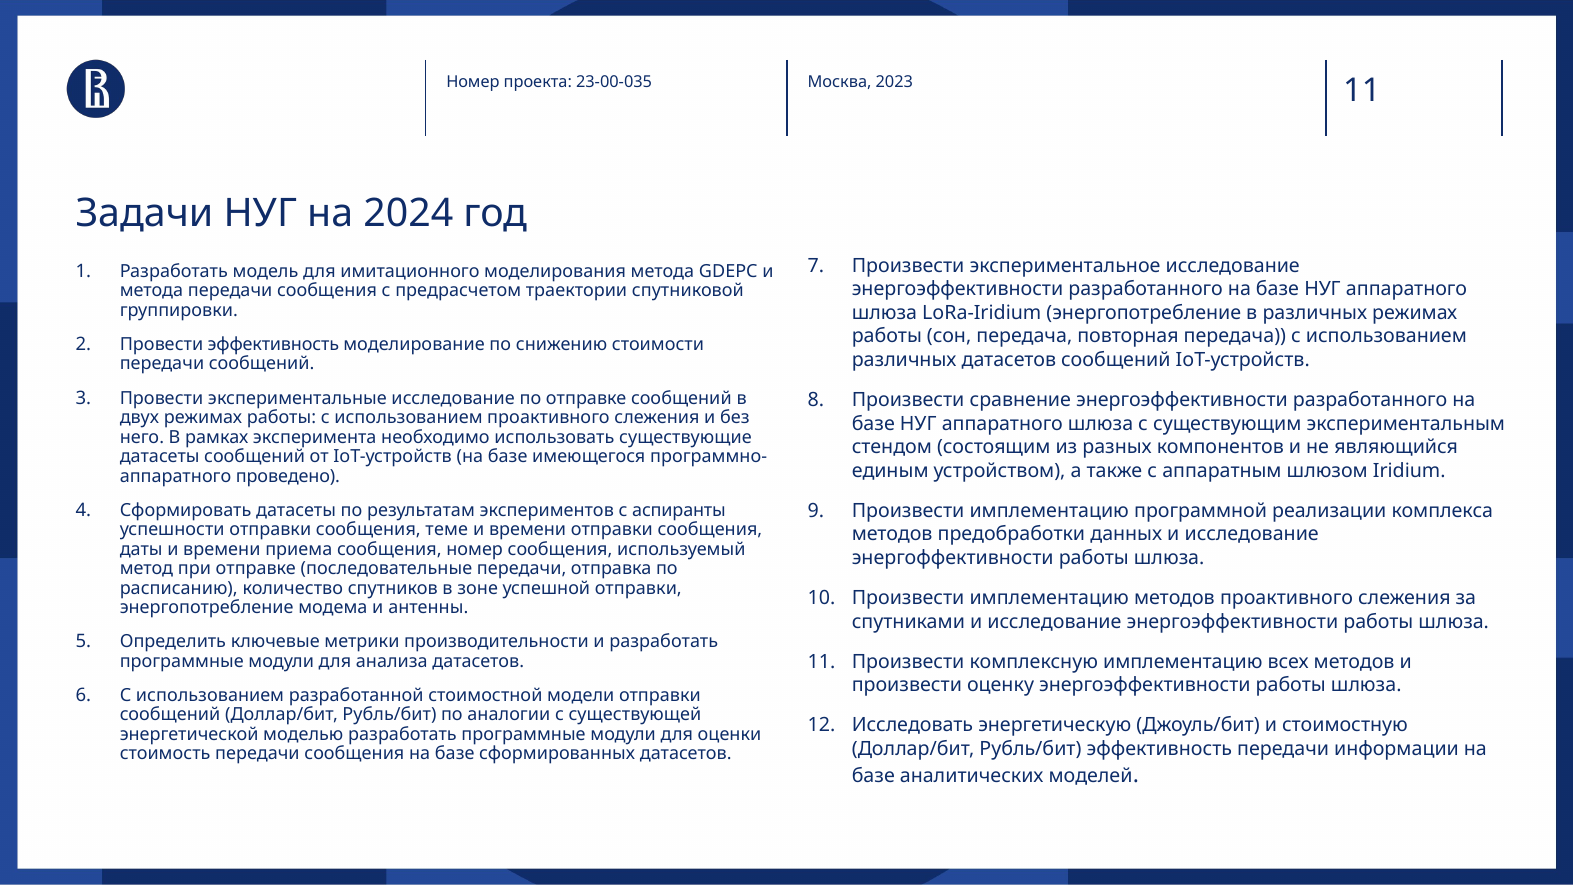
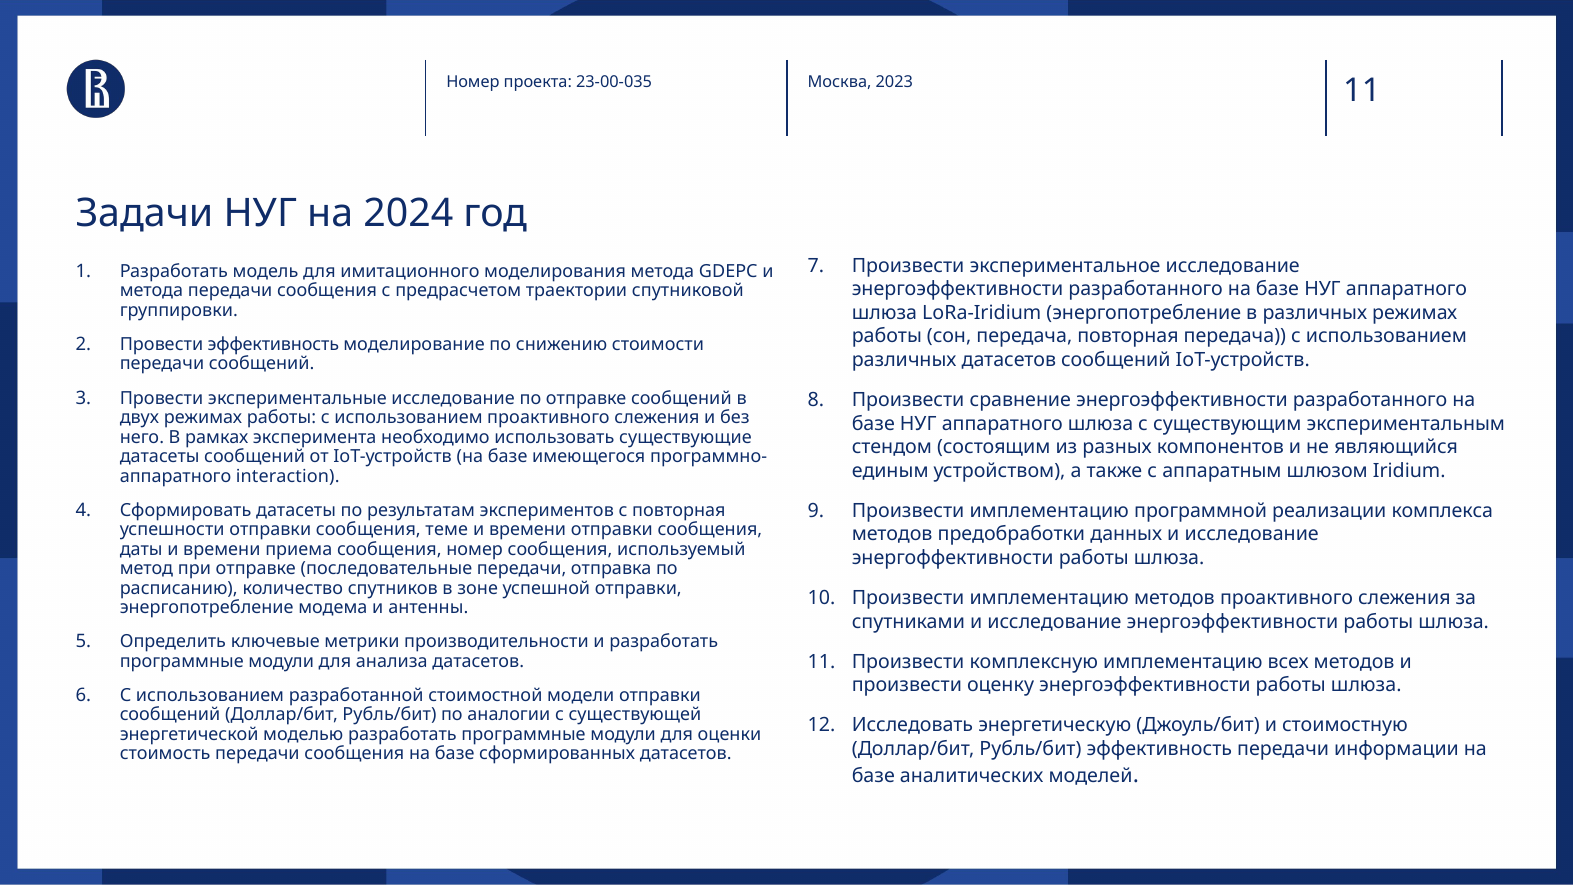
проведено: проведено -> interaction (288, 476)
с аспиранты: аспиранты -> повторная (679, 510)
